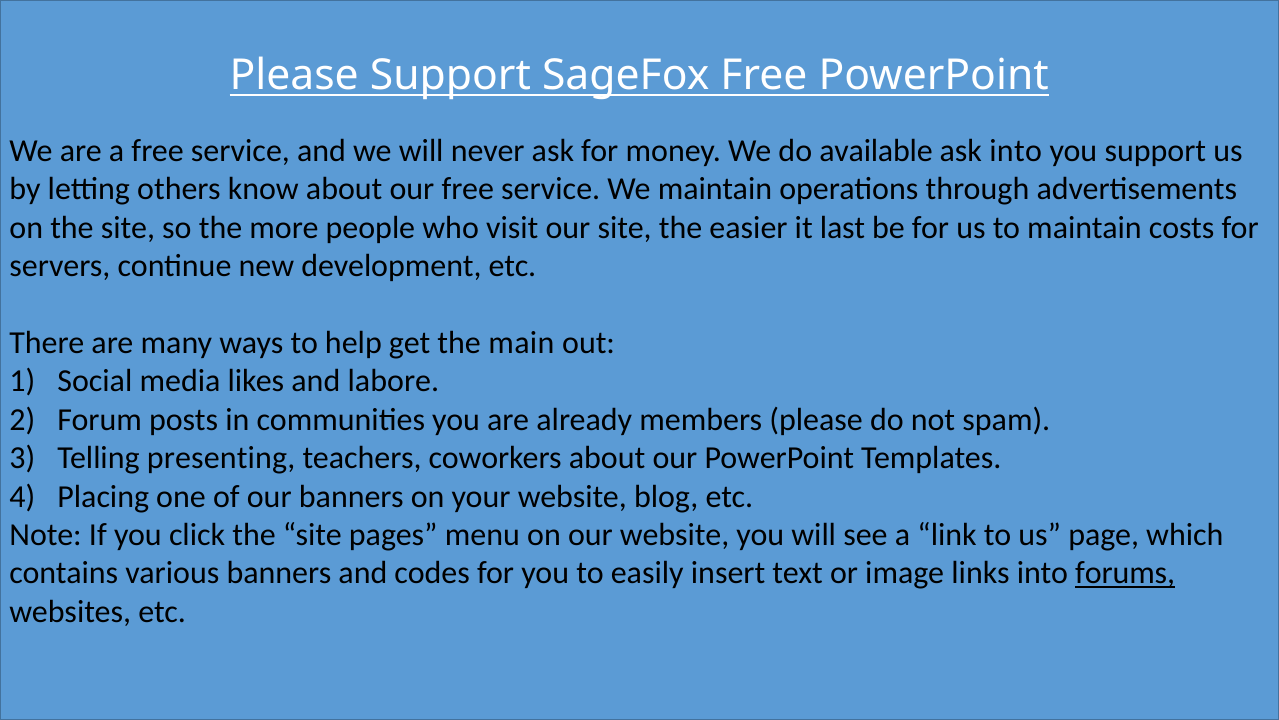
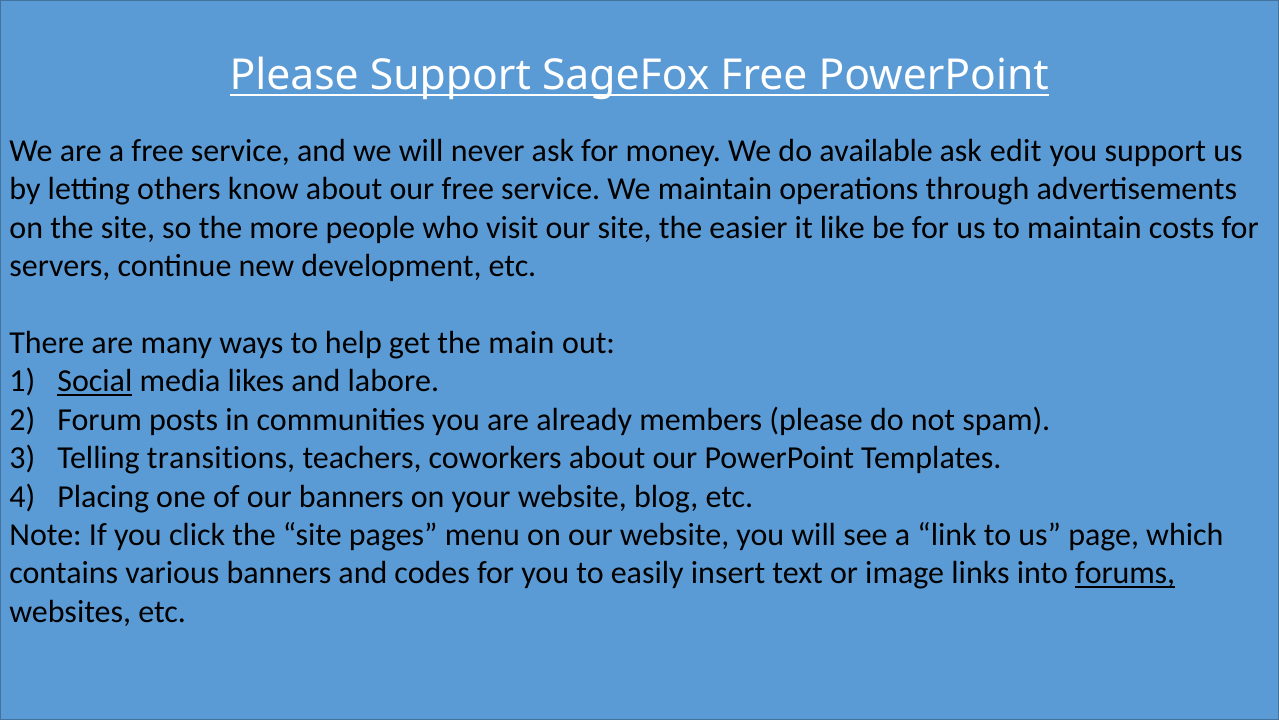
ask into: into -> edit (1016, 151)
last: last -> like (842, 228)
Social underline: none -> present (95, 381)
presenting: presenting -> transitions (221, 458)
